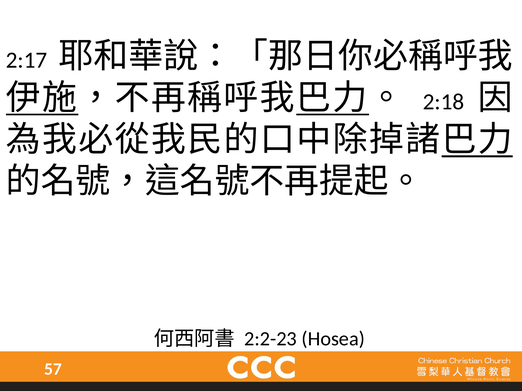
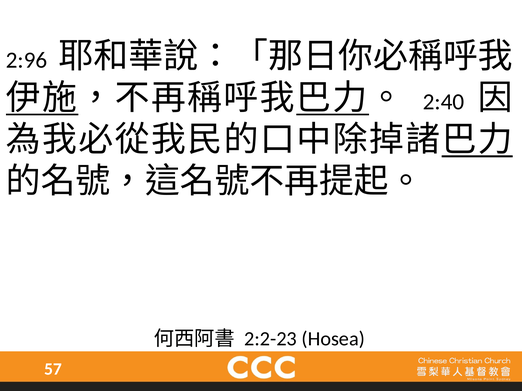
2:17: 2:17 -> 2:96 (27, 60)
2:18: 2:18 -> 2:40 (443, 102)
